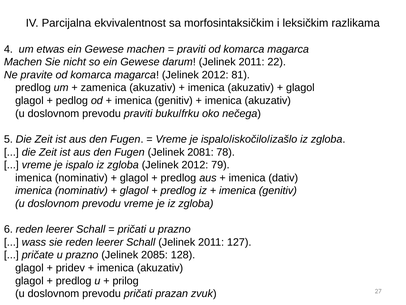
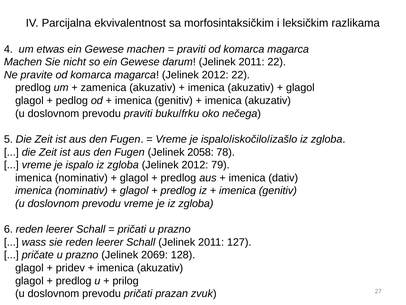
2012 81: 81 -> 22 (241, 75)
2081: 2081 -> 2058 (201, 152)
2085: 2085 -> 2069 (155, 255)
